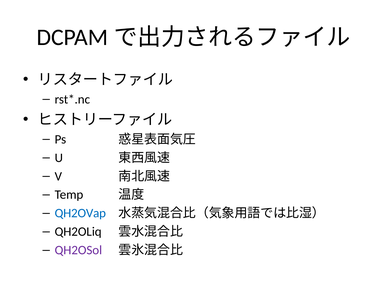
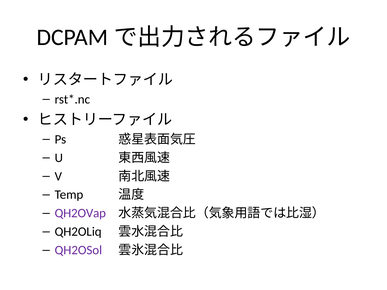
QH2OVap colour: blue -> purple (80, 213)
